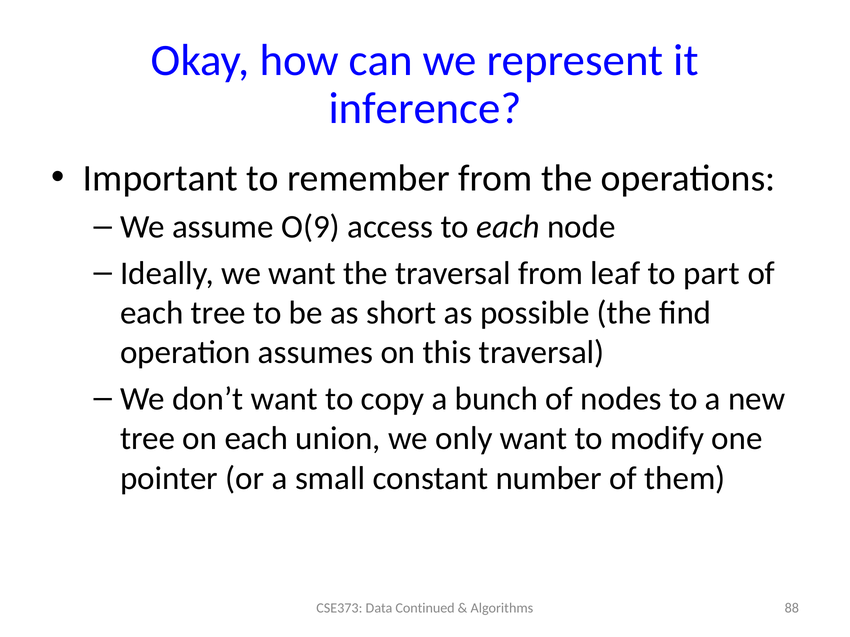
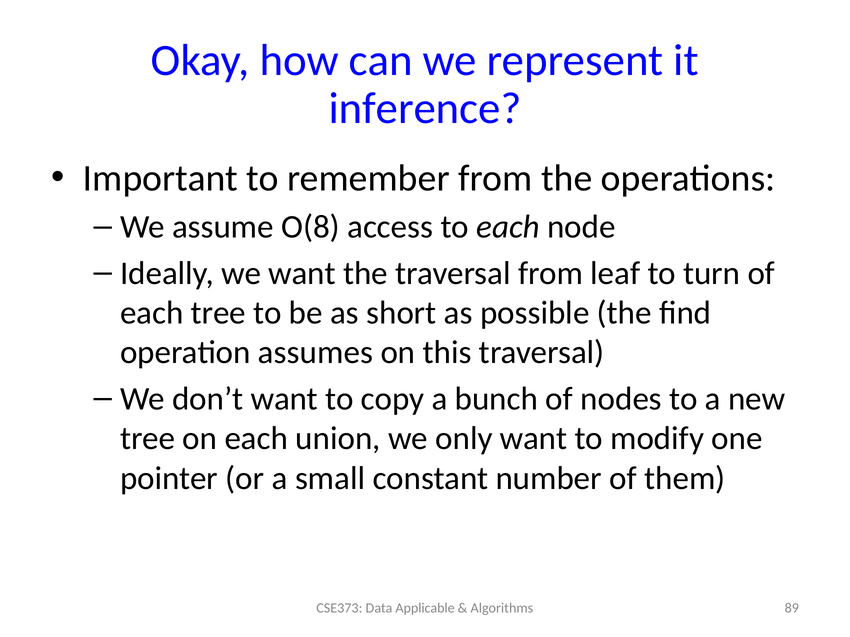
O(9: O(9 -> O(8 (311, 227)
part: part -> turn (712, 273)
Continued: Continued -> Applicable (425, 609)
88: 88 -> 89 (792, 609)
